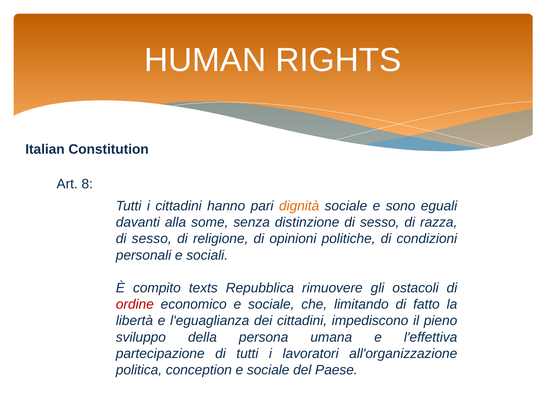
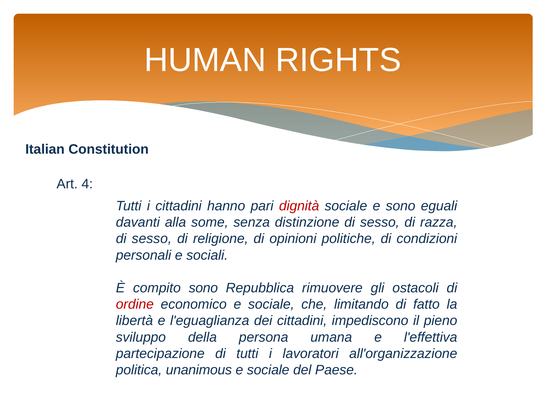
8: 8 -> 4 (87, 184)
dignità colour: orange -> red (299, 206)
compito texts: texts -> sono (203, 288)
conception: conception -> unanimous (199, 370)
